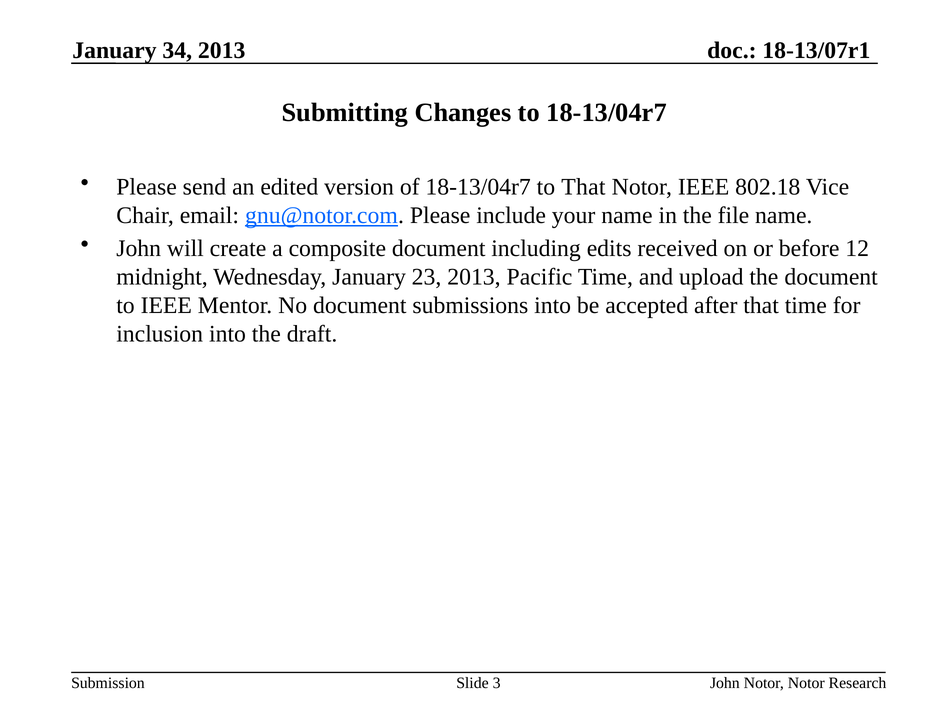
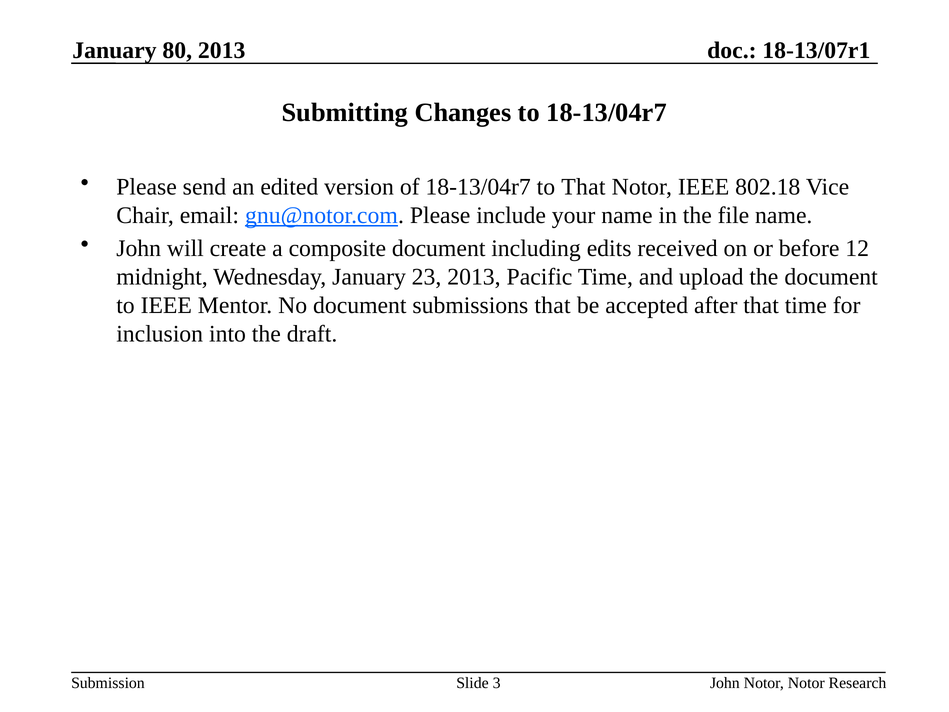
34: 34 -> 80 (177, 51)
submissions into: into -> that (553, 305)
